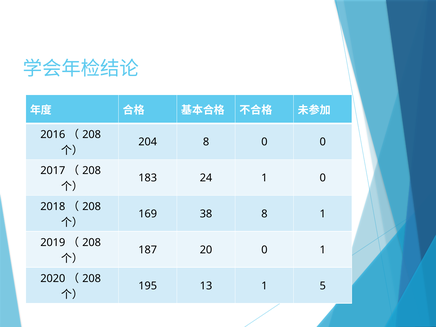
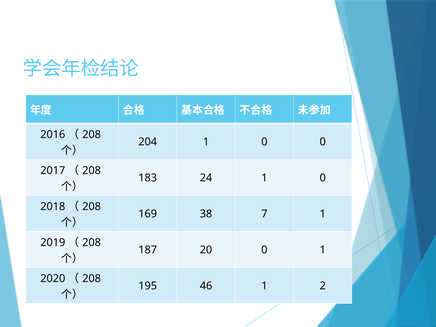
204 8: 8 -> 1 (206, 142)
38 8: 8 -> 7 (264, 214)
13: 13 -> 46 (206, 286)
5: 5 -> 2 (323, 286)
